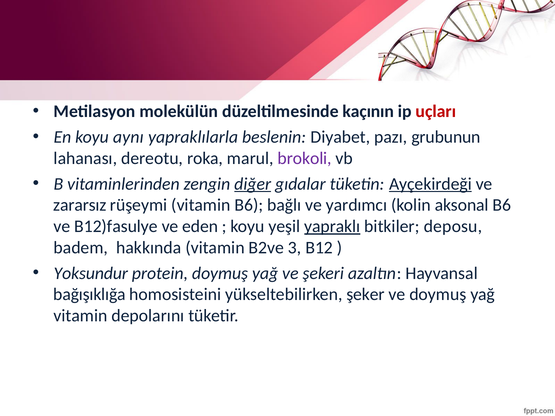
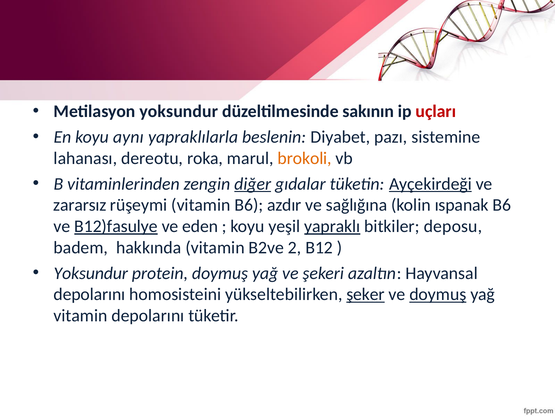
Metilasyon molekülün: molekülün -> yoksundur (179, 112)
kaçının: kaçının -> sakının (368, 112)
grubunun: grubunun -> sistemine (446, 137)
brokoli colour: purple -> orange (305, 158)
bağlı: bağlı -> azdır (284, 205)
yardımcı: yardımcı -> sağlığına (357, 205)
aksonal: aksonal -> ıspanak (462, 205)
B12)fasulye underline: none -> present (116, 227)
3: 3 -> 2 (295, 248)
bağışıklığa: bağışıklığa -> depolarını (89, 295)
şeker underline: none -> present (366, 295)
doymuş underline: none -> present (438, 295)
